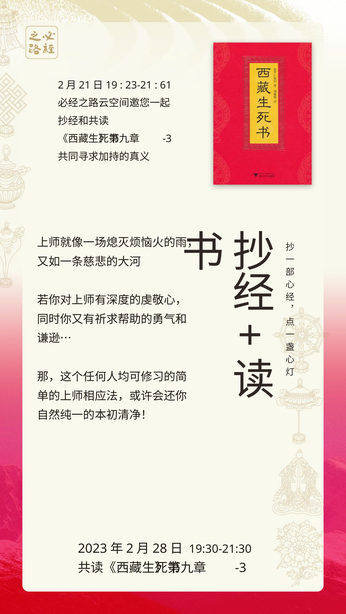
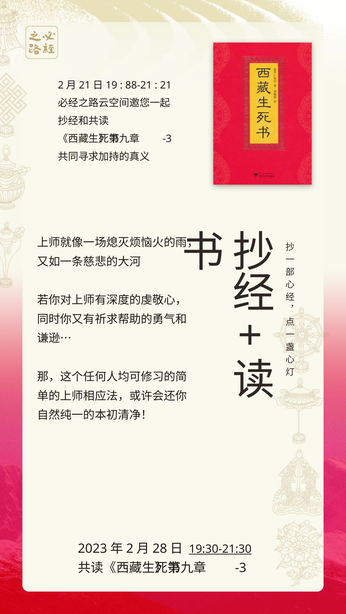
23-21: 23-21 -> 88-21 (139, 85)
61: 61 -> 21 (166, 85)
19:30-21:30 underline: none -> present (220, 550)
